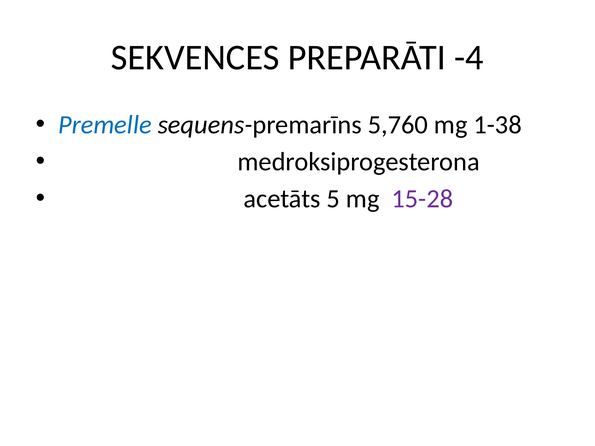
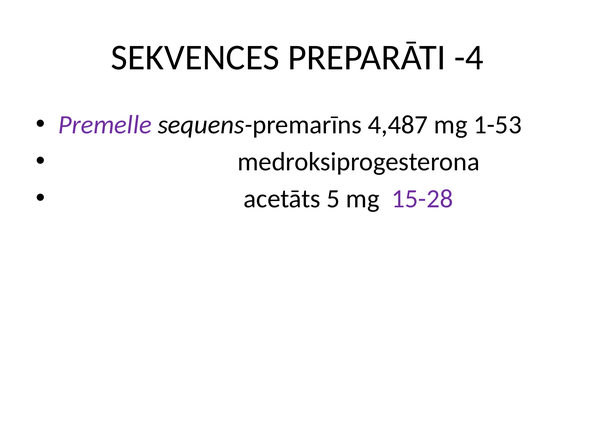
Premelle colour: blue -> purple (105, 125)
5,760: 5,760 -> 4,487 (398, 125)
1-38: 1-38 -> 1-53 (498, 125)
